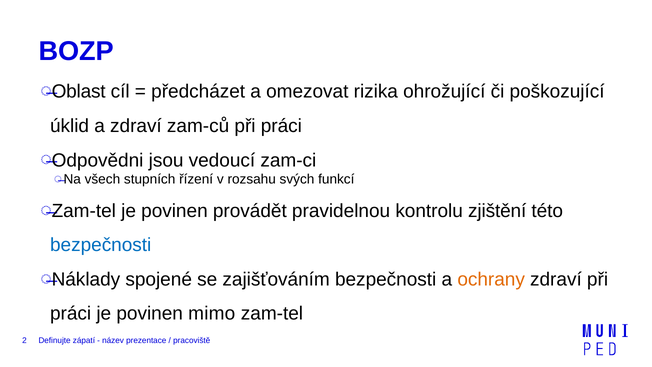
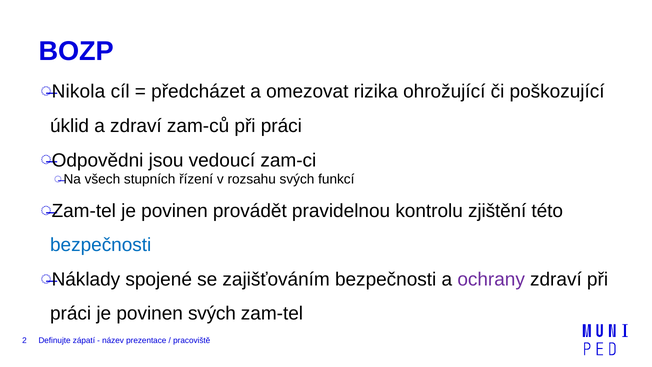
Oblast: Oblast -> Nikola (78, 92)
ochrany colour: orange -> purple (491, 279)
povinen mimo: mimo -> svých (212, 313)
